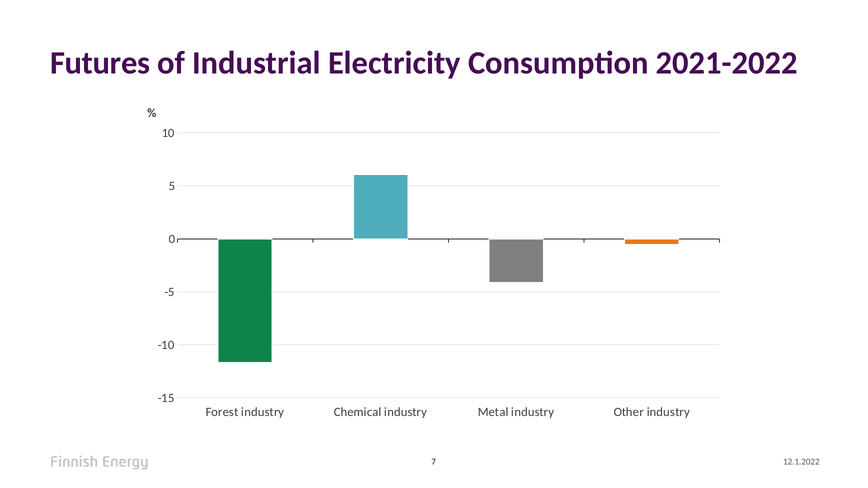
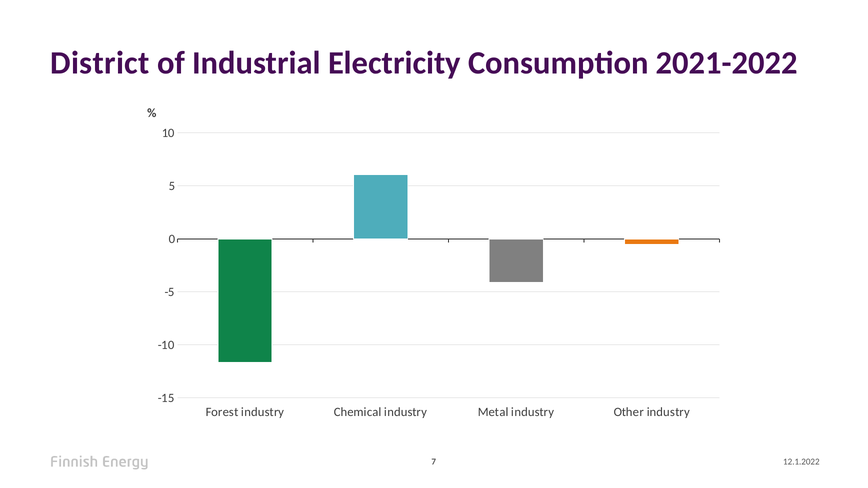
Futures: Futures -> District (100, 63)
